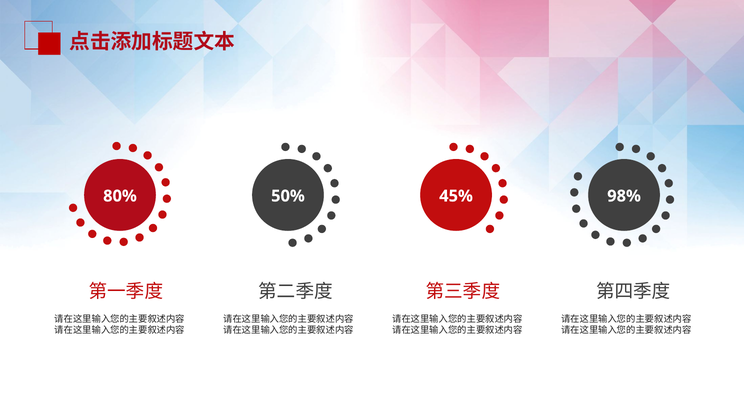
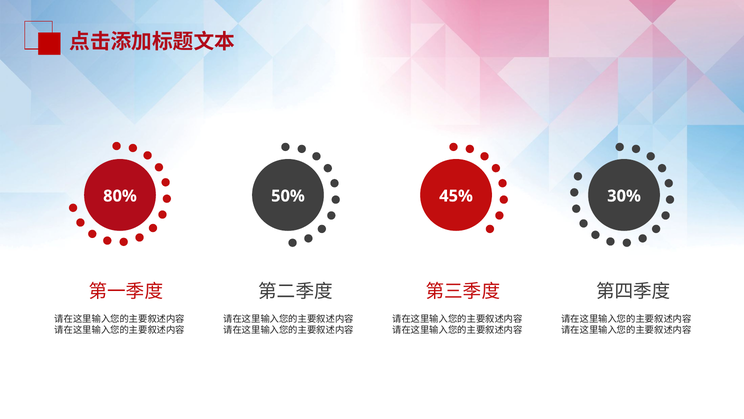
98%: 98% -> 30% (624, 196)
